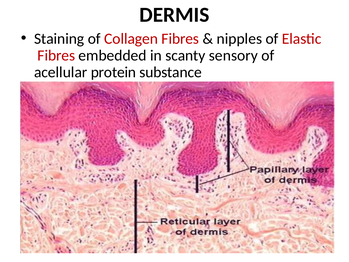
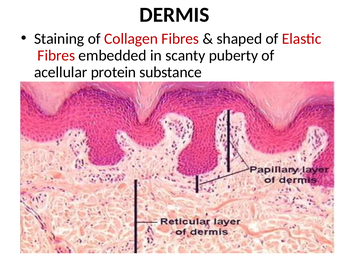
nipples: nipples -> shaped (239, 39)
sensory: sensory -> puberty (233, 55)
